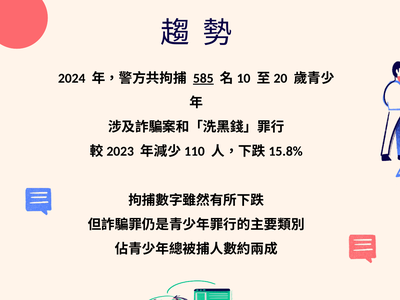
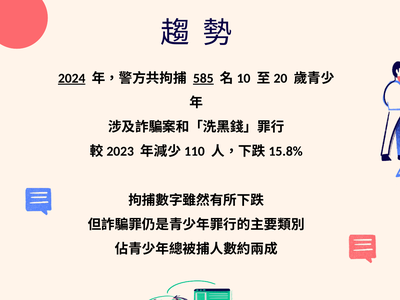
2024 underline: none -> present (72, 78)
